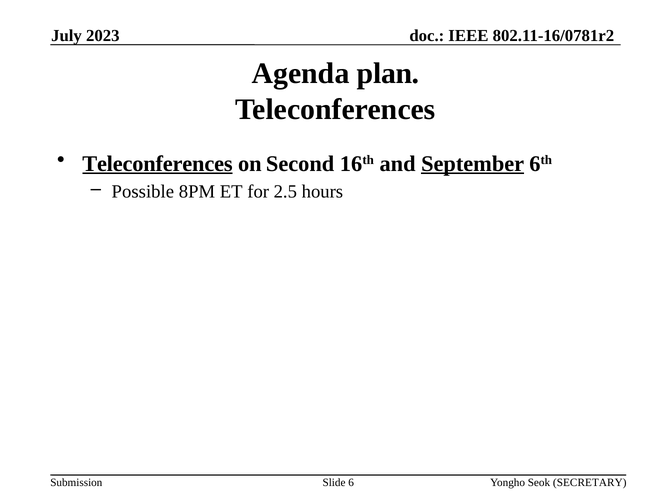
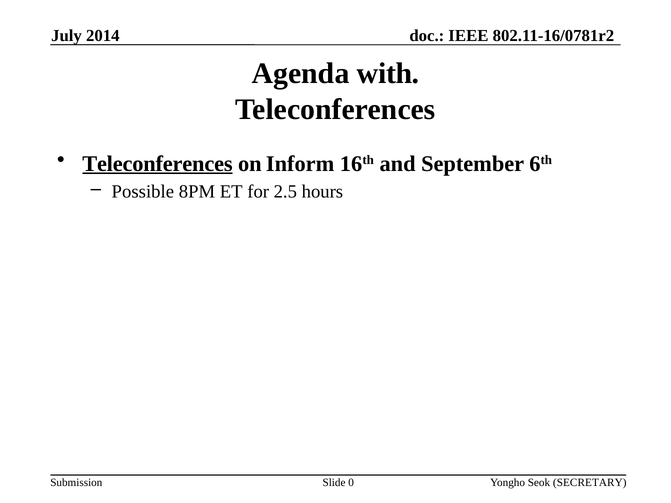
2023: 2023 -> 2014 (103, 36)
plan: plan -> with (388, 74)
Second: Second -> Inform (300, 164)
September underline: present -> none (473, 164)
6: 6 -> 0 (351, 483)
